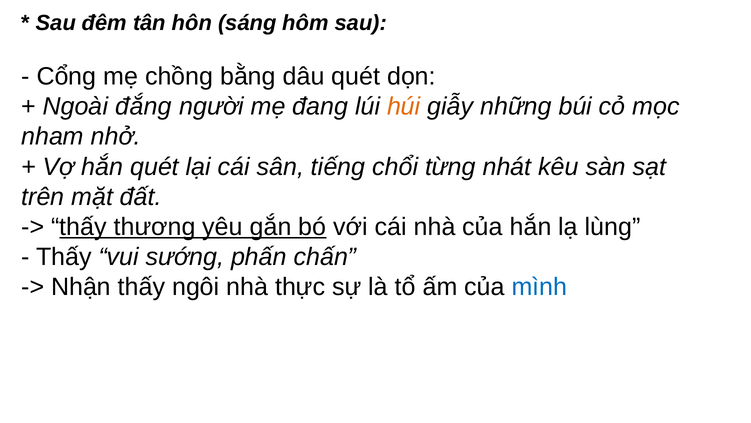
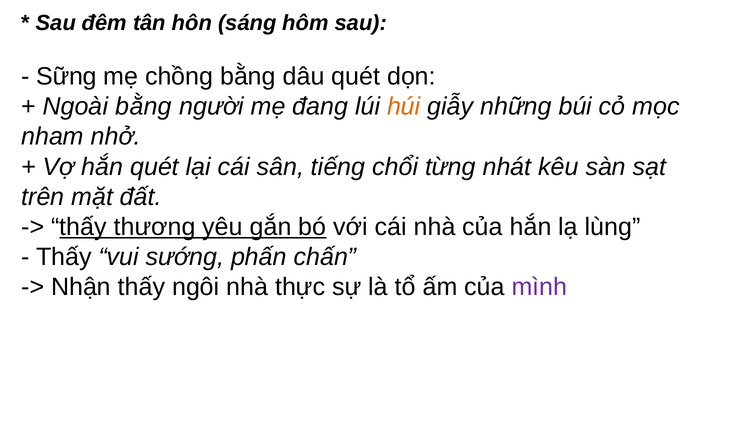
Cổng: Cổng -> Sững (67, 76)
Ngoài đắng: đắng -> bằng (144, 106)
mình colour: blue -> purple (539, 287)
